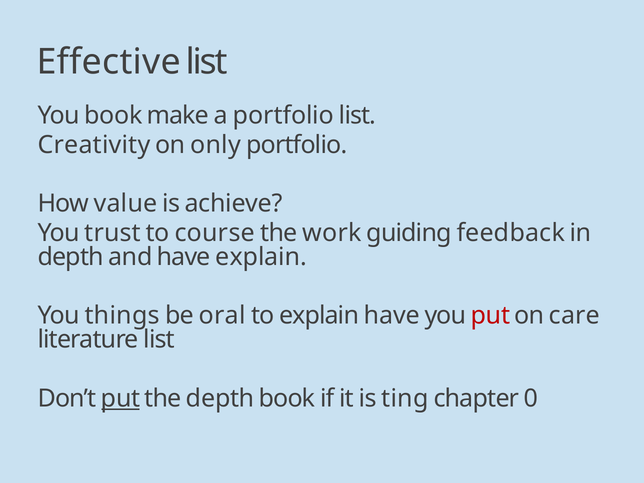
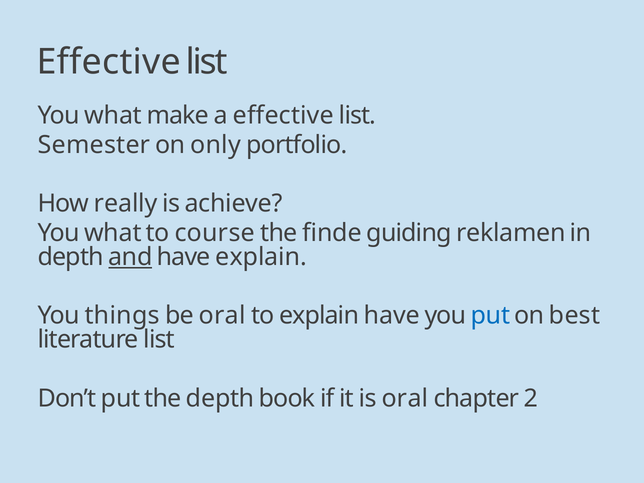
book: book -> what (113, 115)
a portfolio: portfolio -> effective (283, 115)
Creativity: Creativity -> Semester (94, 145)
value: value -> really (126, 204)
trust: trust -> what (113, 233)
work: work -> finde (332, 233)
feedback: feedback -> reklamen (511, 233)
and underline: none -> present (130, 257)
put colour: red -> blue (490, 316)
care: care -> best (575, 316)
put underline: present -> none (121, 398)
is ting: ting -> oral (405, 398)
0: 0 -> 2 (531, 398)
